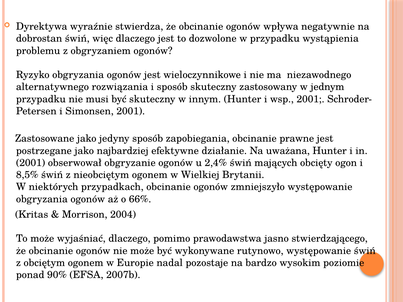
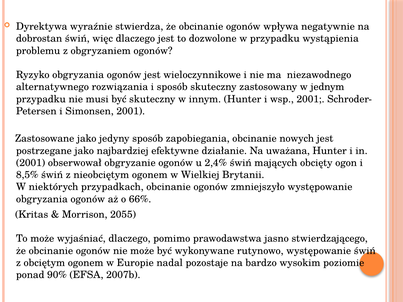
prawne: prawne -> nowych (297, 139)
2004: 2004 -> 2055 (123, 215)
